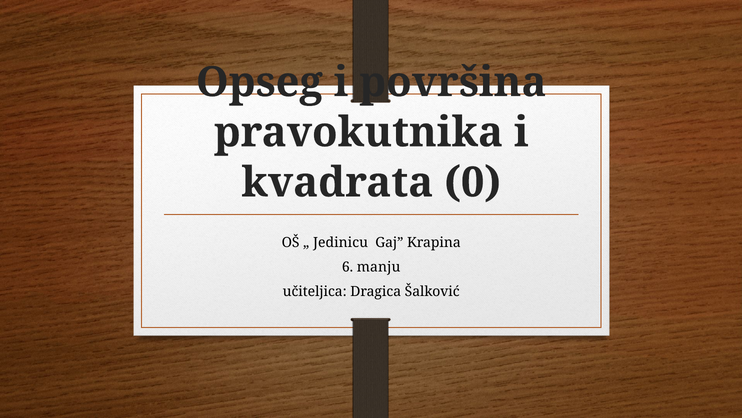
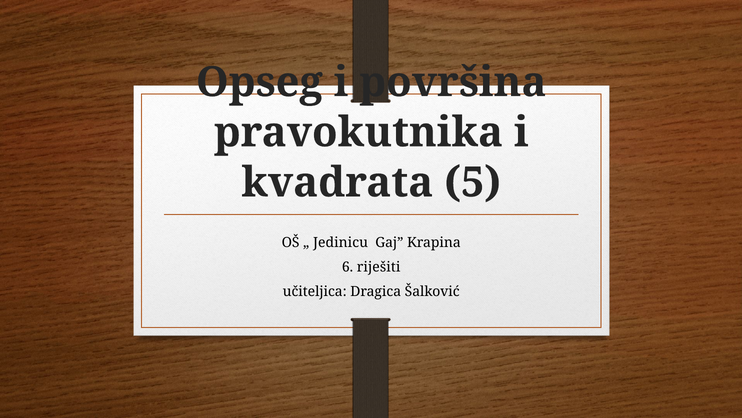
0: 0 -> 5 (473, 182)
manju: manju -> riješiti (379, 267)
